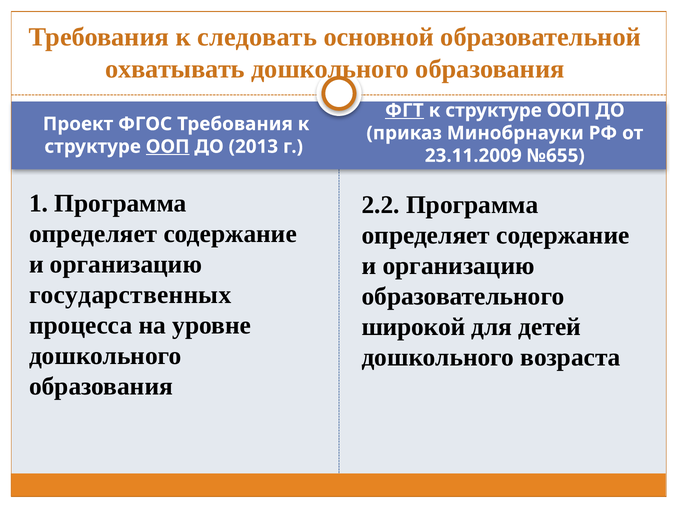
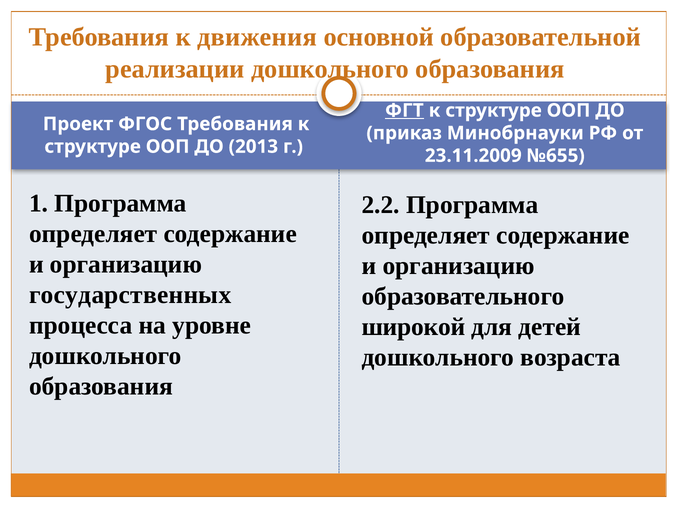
следовать: следовать -> движения (257, 37)
охватывать: охватывать -> реализации (175, 69)
ООП underline: present -> none (168, 147)
